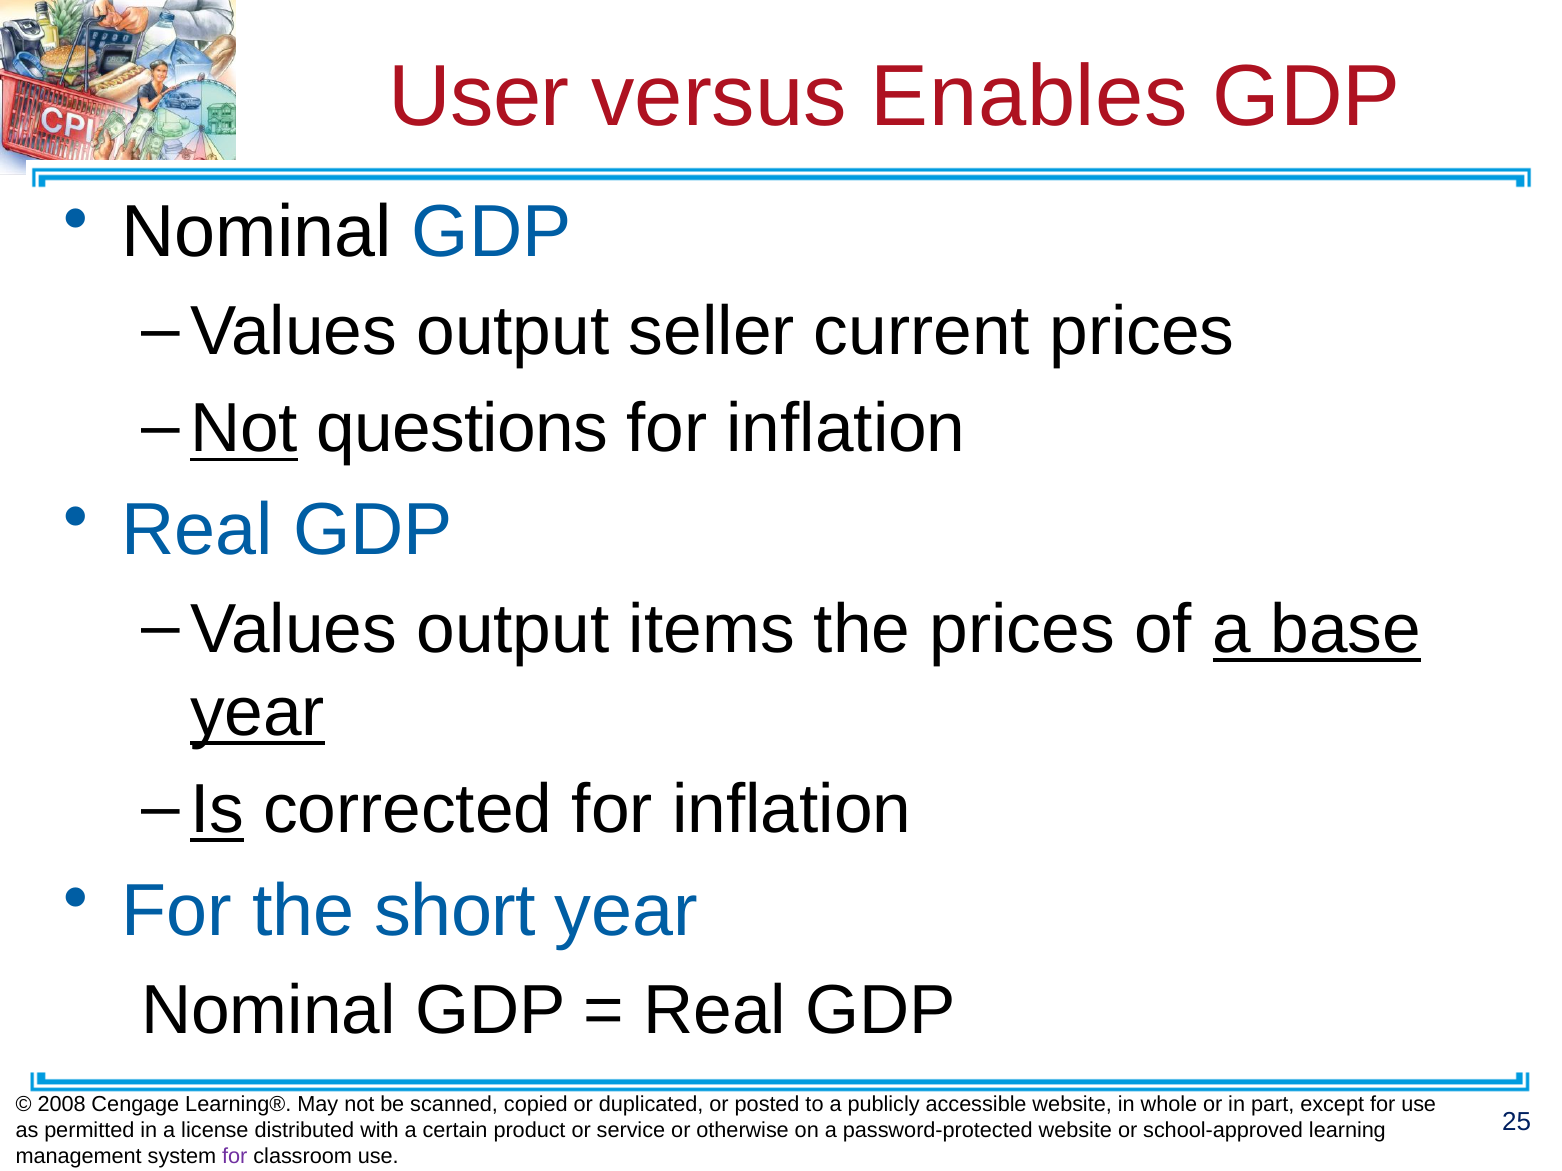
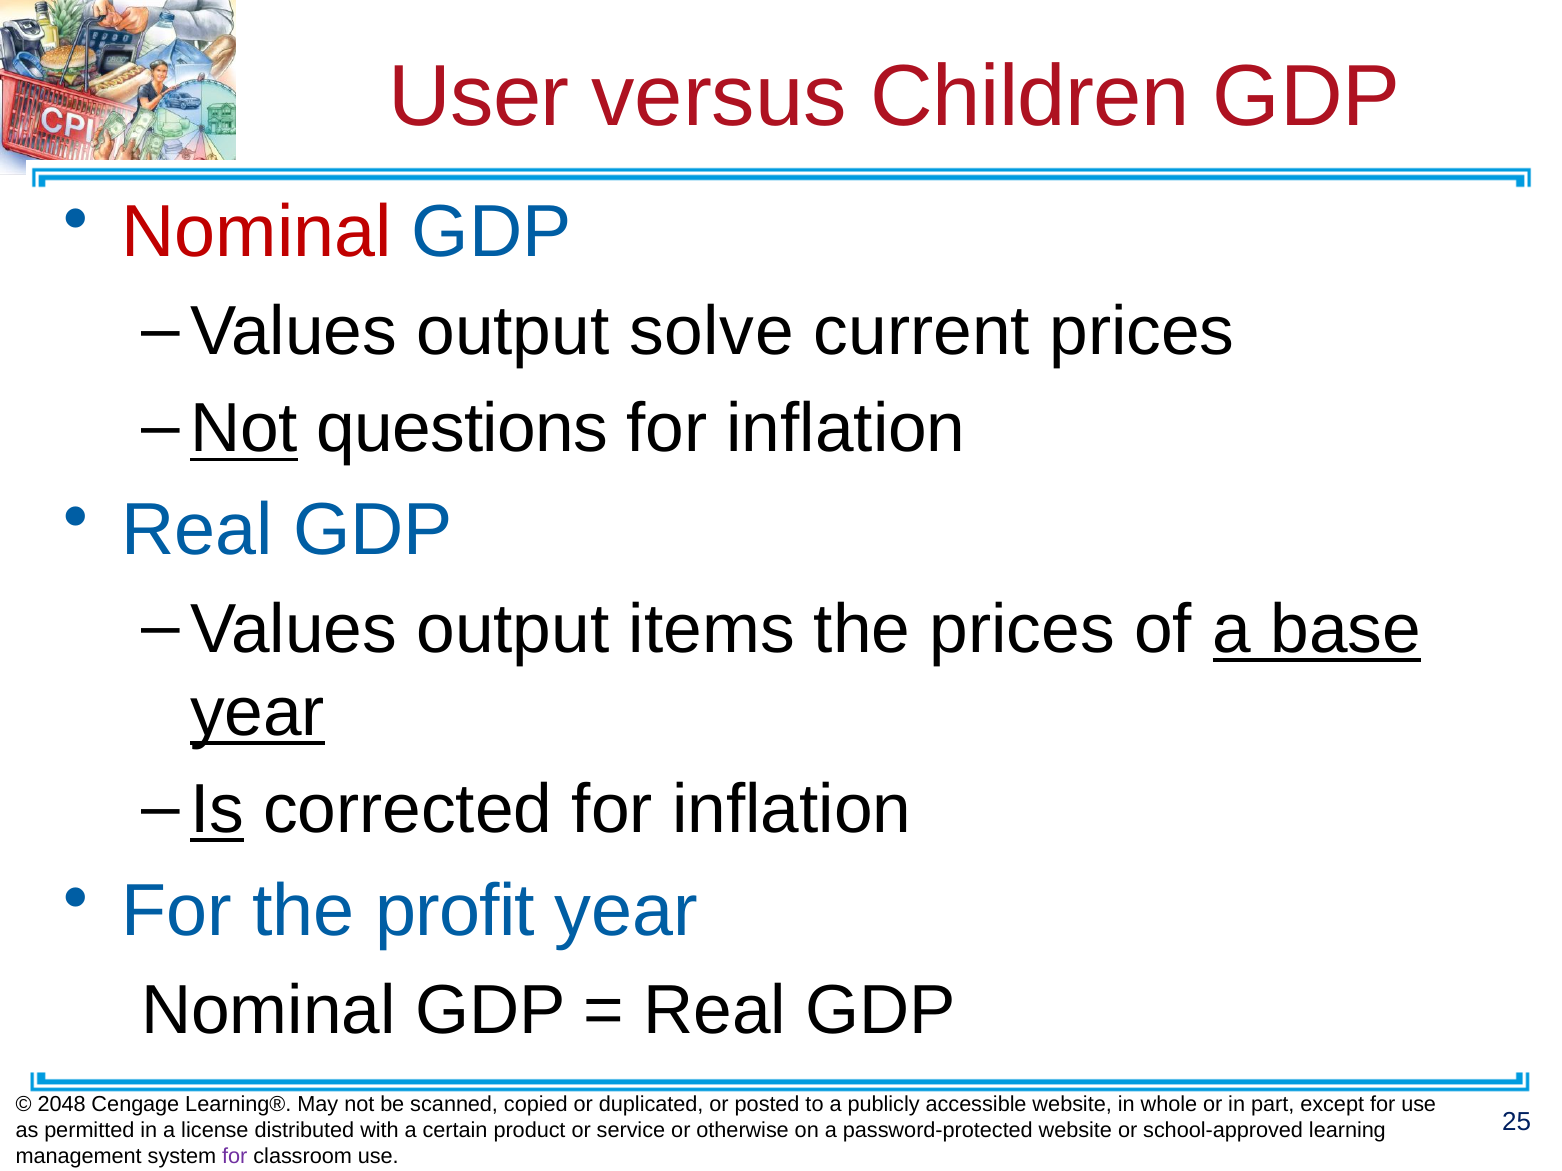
Enables: Enables -> Children (1030, 97)
Nominal colour: black -> red (257, 232)
seller: seller -> solve (711, 332)
short: short -> profit (455, 911)
2008: 2008 -> 2048 (62, 1104)
